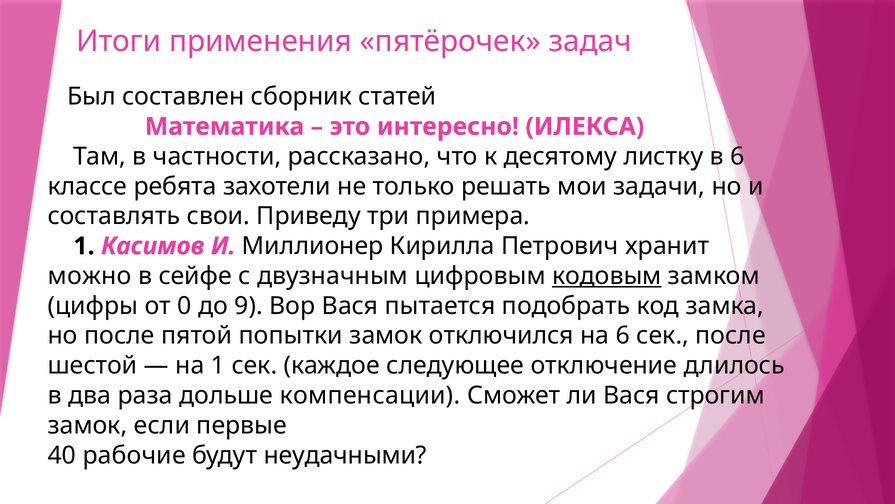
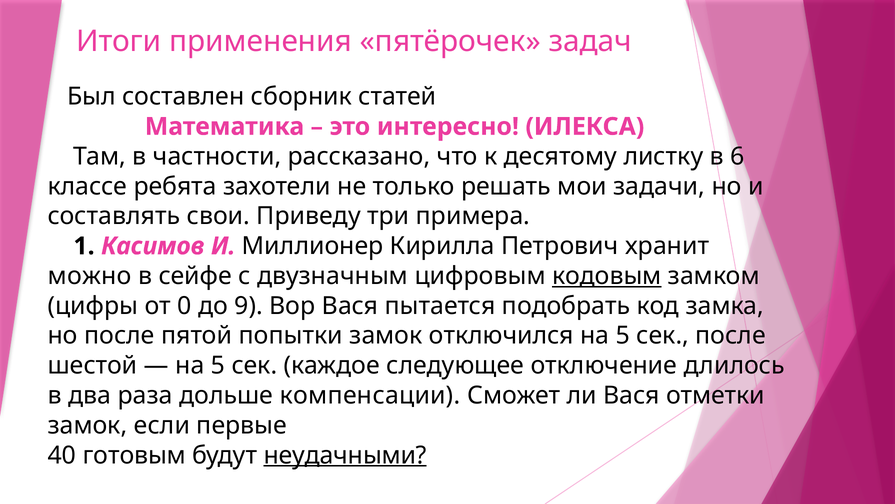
отключился на 6: 6 -> 5 (623, 335)
1: 1 -> 5 (218, 365)
строгим: строгим -> отметки (715, 395)
рабочие: рабочие -> готовым (134, 455)
неудачными underline: none -> present (345, 455)
